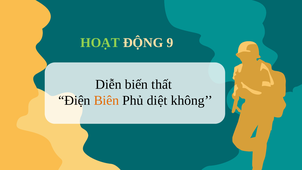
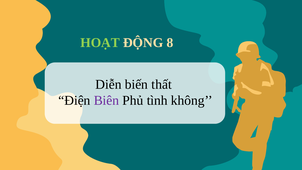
9: 9 -> 8 (170, 43)
Biên colour: orange -> purple (106, 100)
diệt: diệt -> tình (157, 100)
